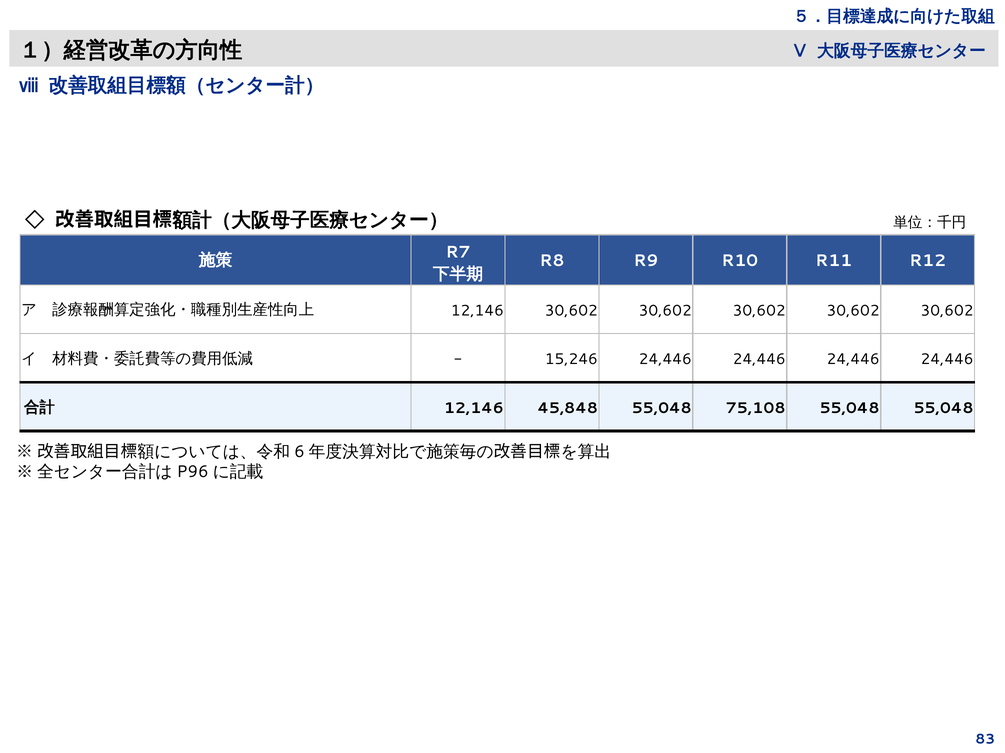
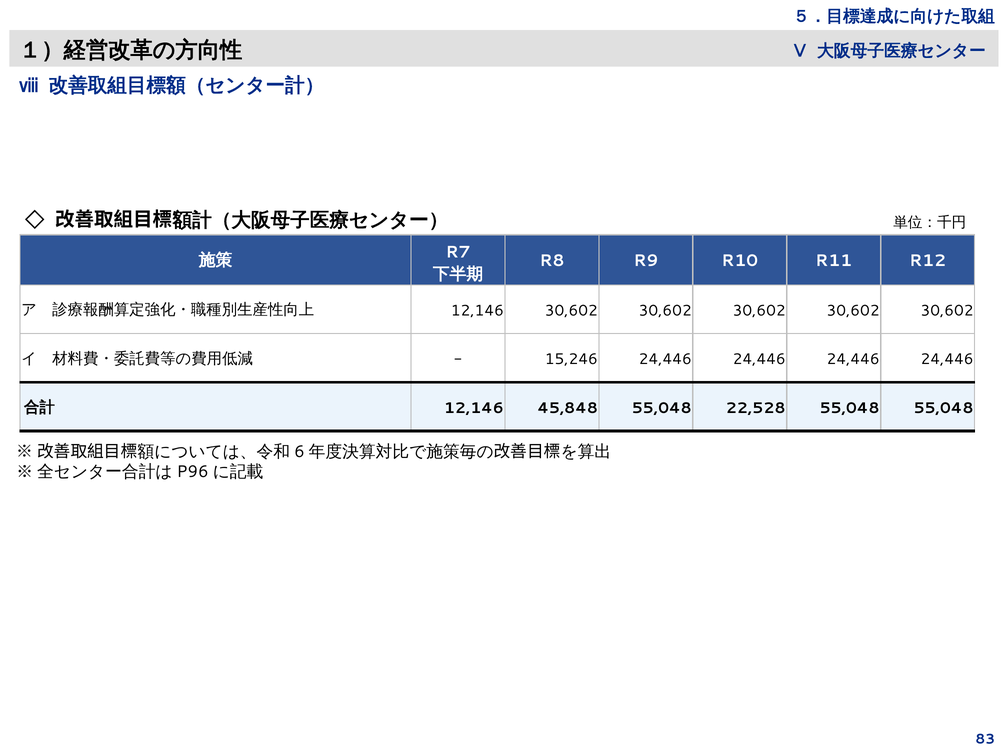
75,108: 75,108 -> 22,528 (756, 408)
